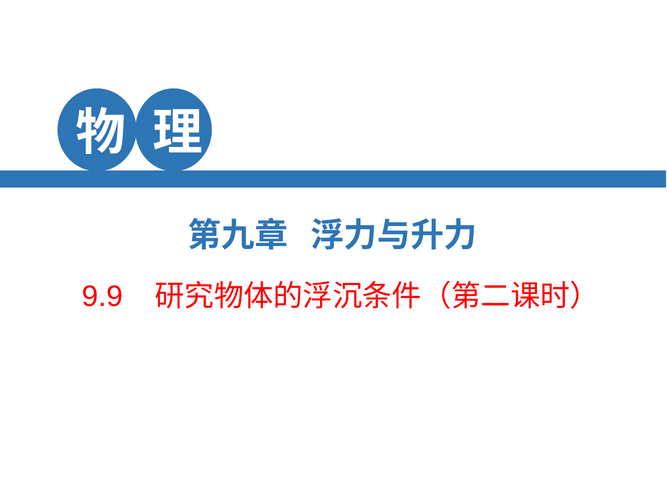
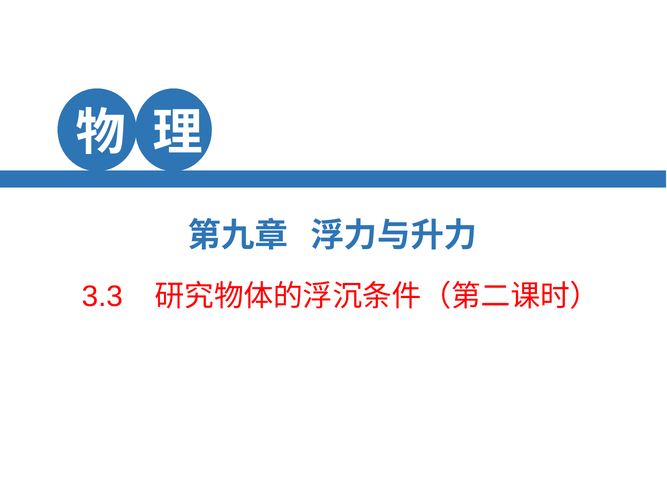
9.9: 9.9 -> 3.3 (102, 297)
